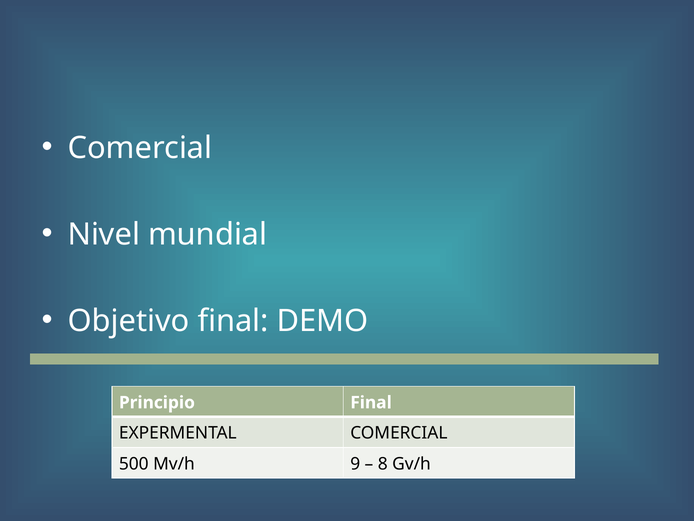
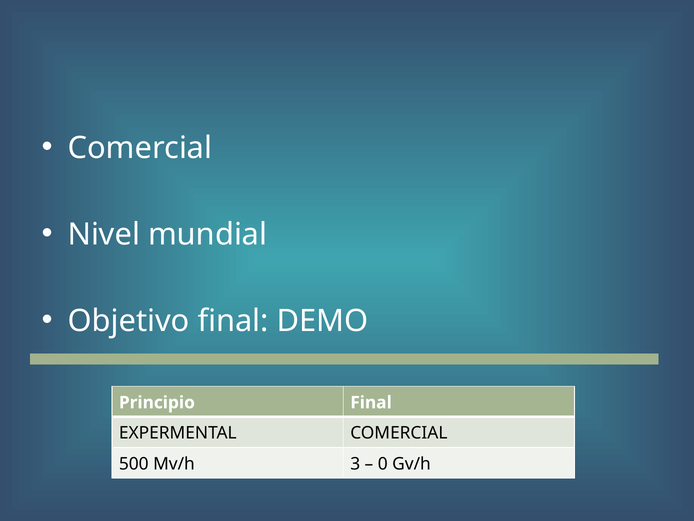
9: 9 -> 3 (355, 463)
8: 8 -> 0 (383, 463)
